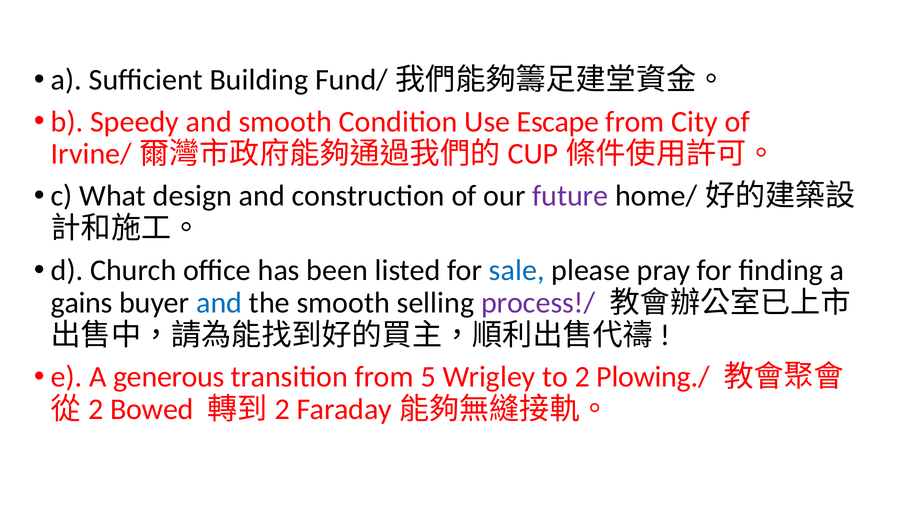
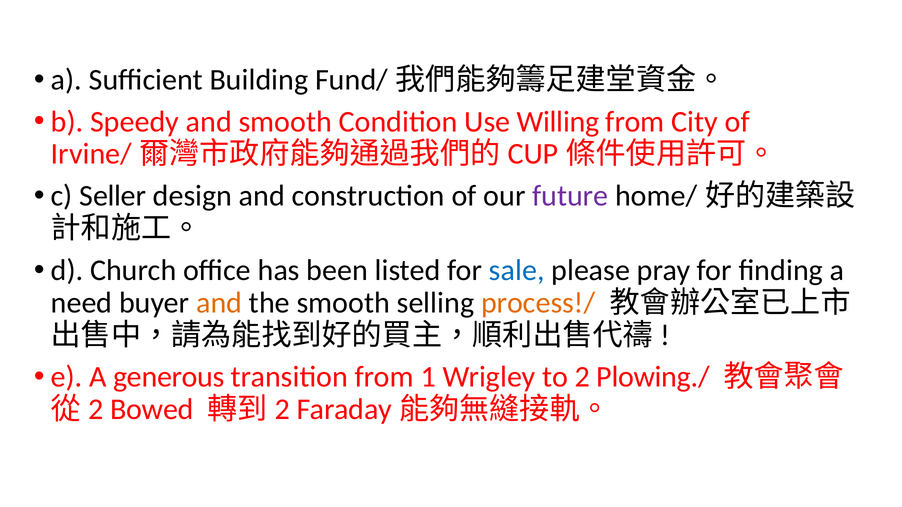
Escape: Escape -> Willing (558, 122)
What: What -> Seller (113, 196)
gains: gains -> need (82, 303)
and colour: blue -> orange (219, 303)
process!/ colour: purple -> orange (538, 303)
5: 5 -> 1 (428, 377)
